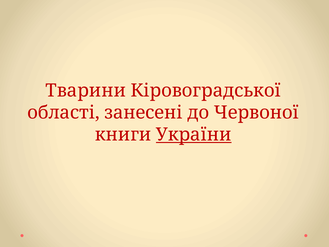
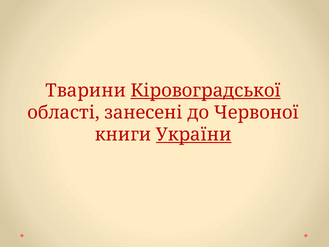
Кіровоградської underline: none -> present (206, 91)
